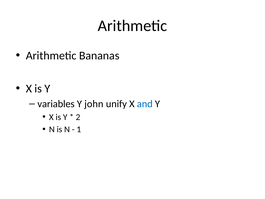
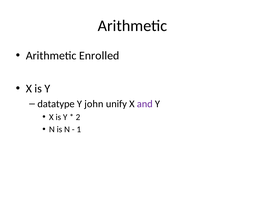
Bananas: Bananas -> Enrolled (99, 56)
variables: variables -> datatype (56, 104)
and colour: blue -> purple (145, 104)
